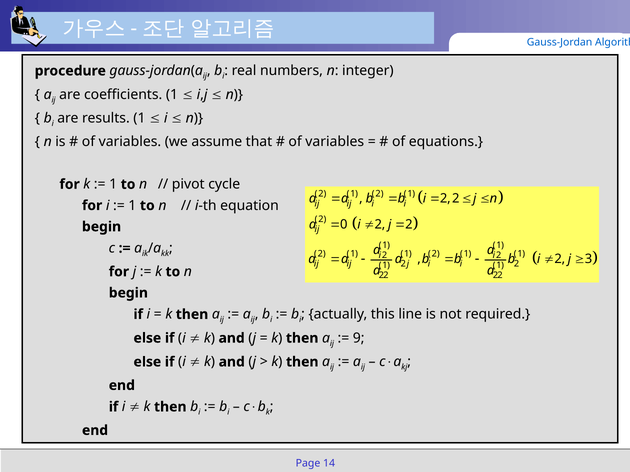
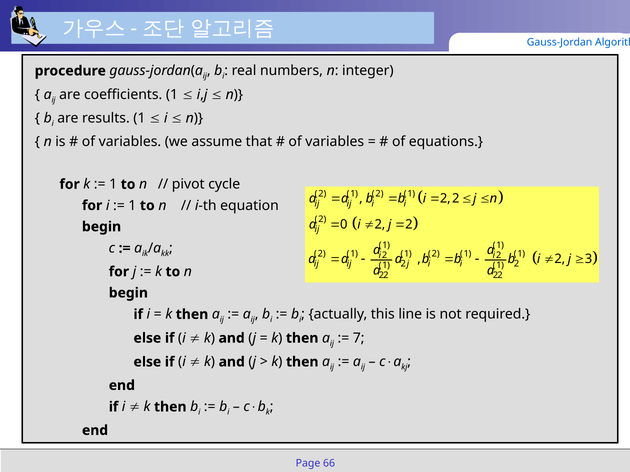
9: 9 -> 7 (359, 338)
14: 14 -> 66 (329, 464)
